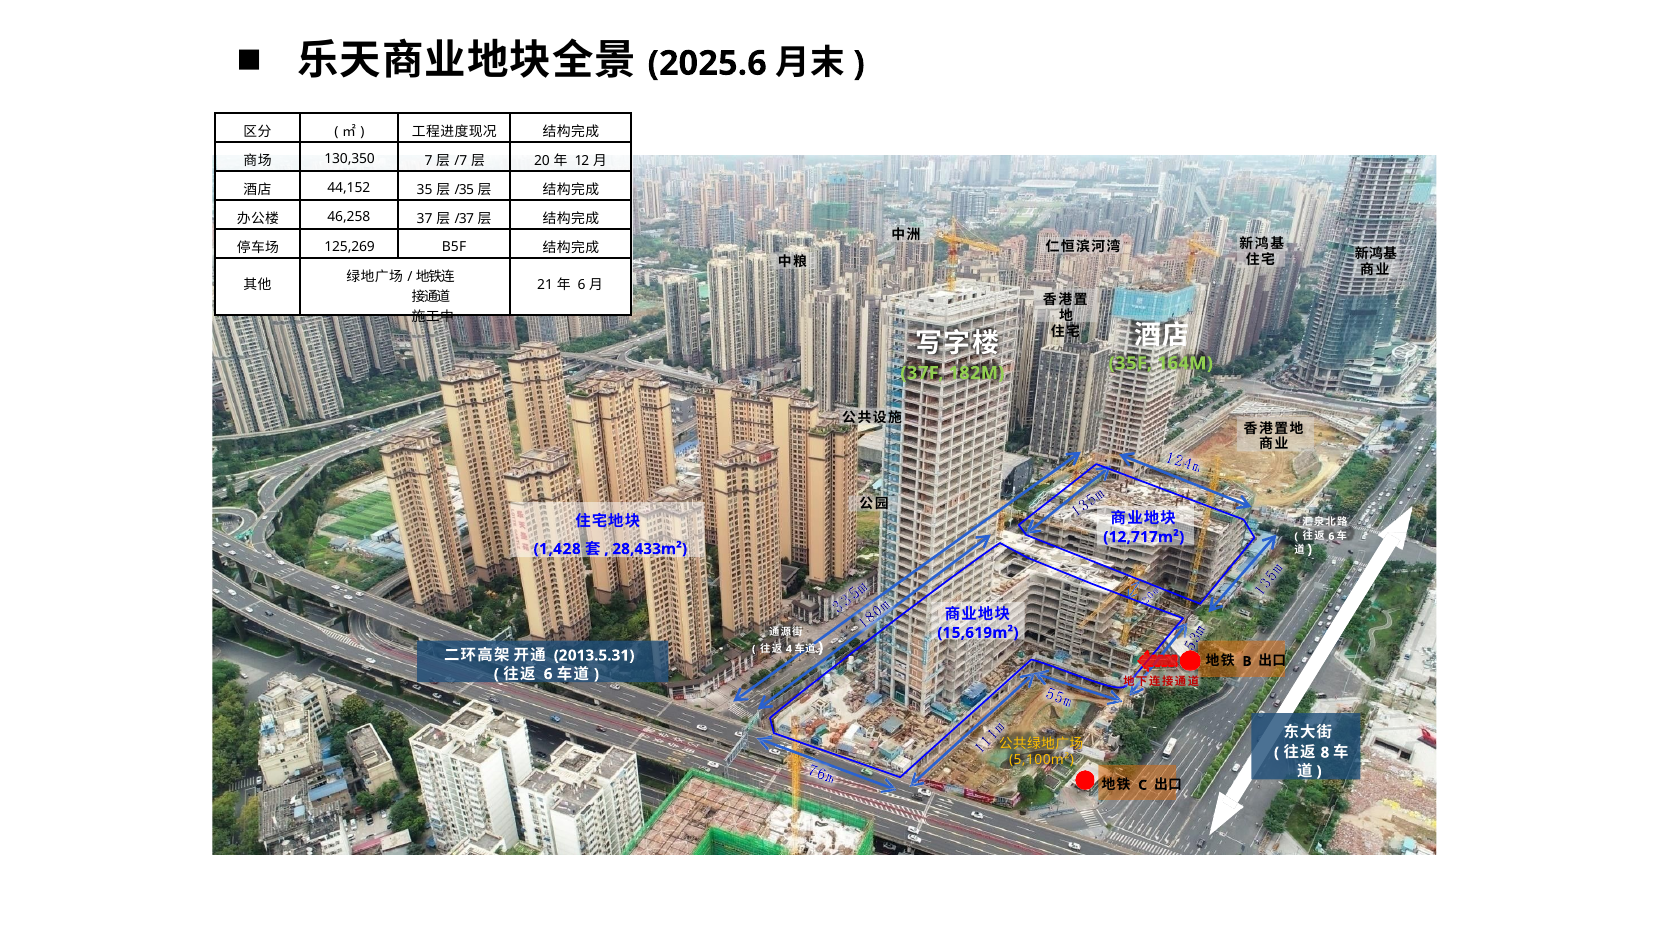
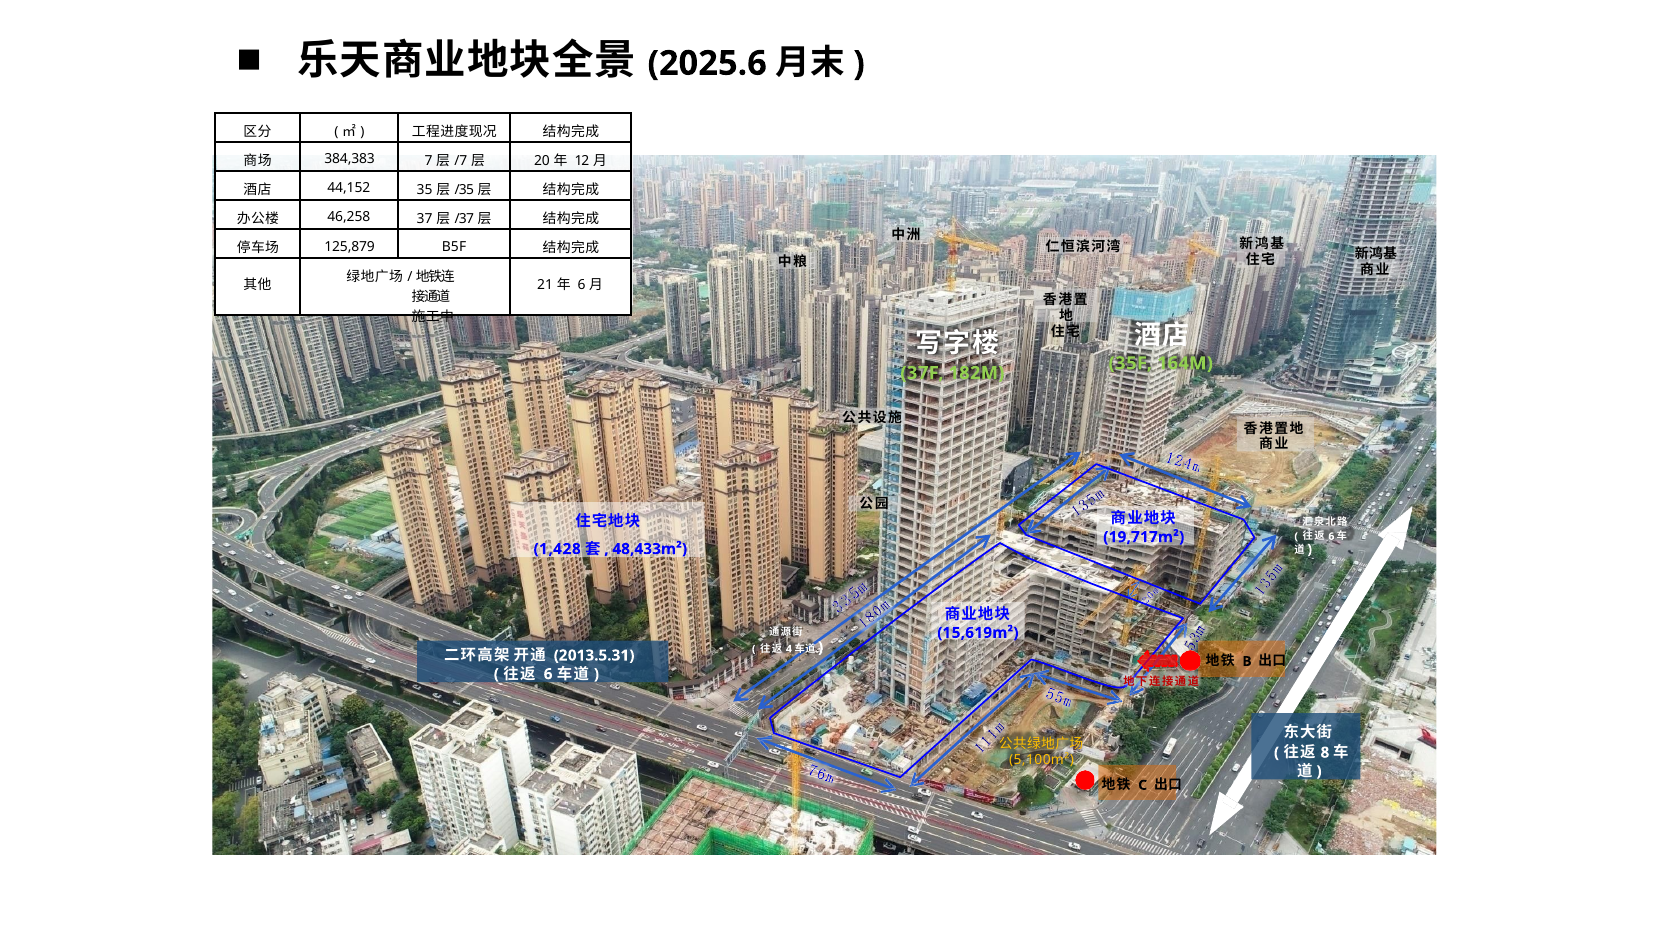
130,350: 130,350 -> 384,383 (350, 159)
125,269: 125,269 -> 125,879 (350, 247)
12,717m²: 12,717m² -> 19,717m² (1144, 537)
28,433m²: 28,433m² -> 48,433m² (650, 549)
